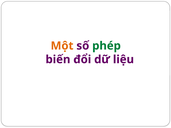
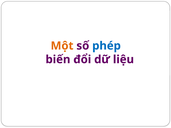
phép colour: green -> blue (107, 46)
